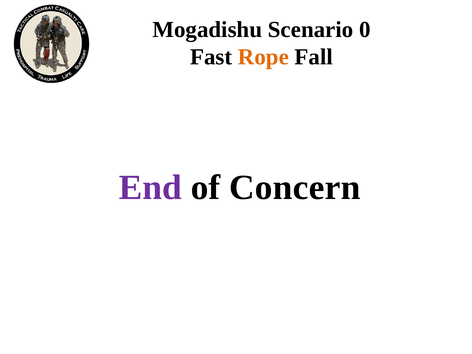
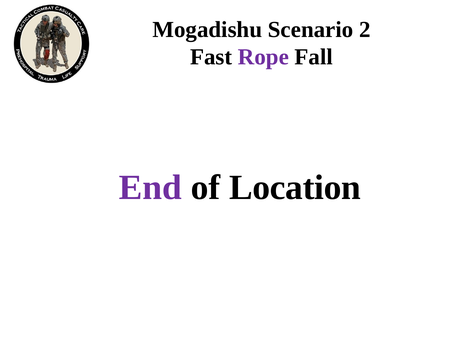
0: 0 -> 2 (365, 30)
Rope colour: orange -> purple (263, 57)
Concern: Concern -> Location (295, 187)
